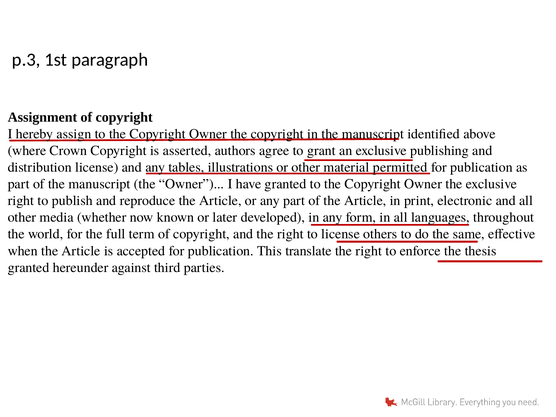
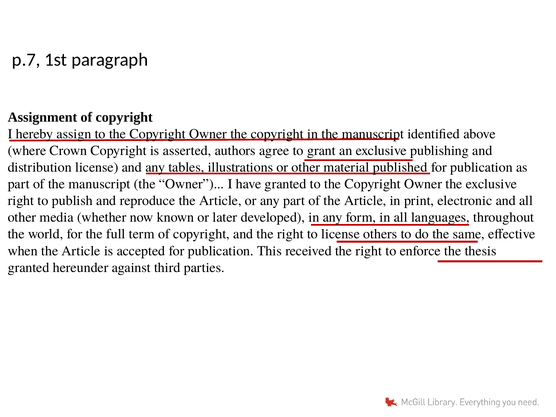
p.3: p.3 -> p.7 (26, 60)
permitted: permitted -> published (400, 167)
translate: translate -> received (309, 251)
